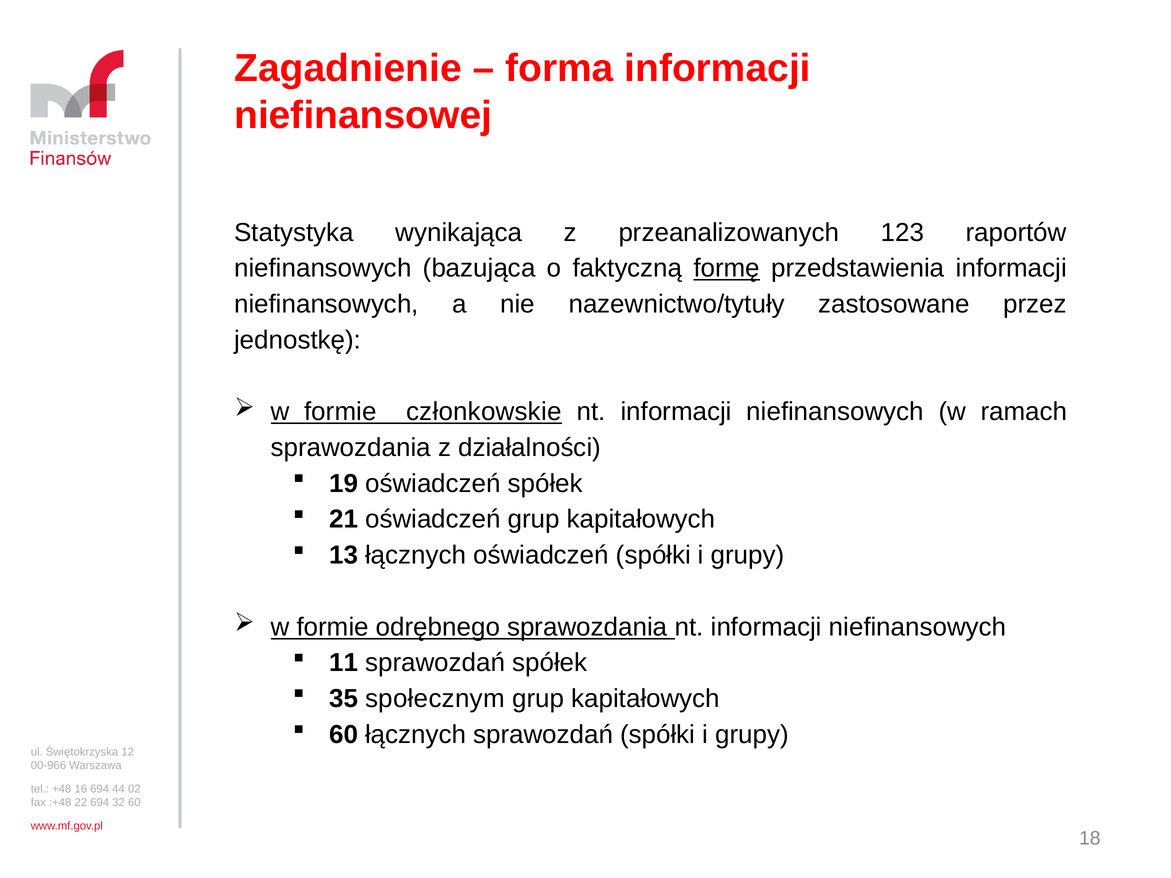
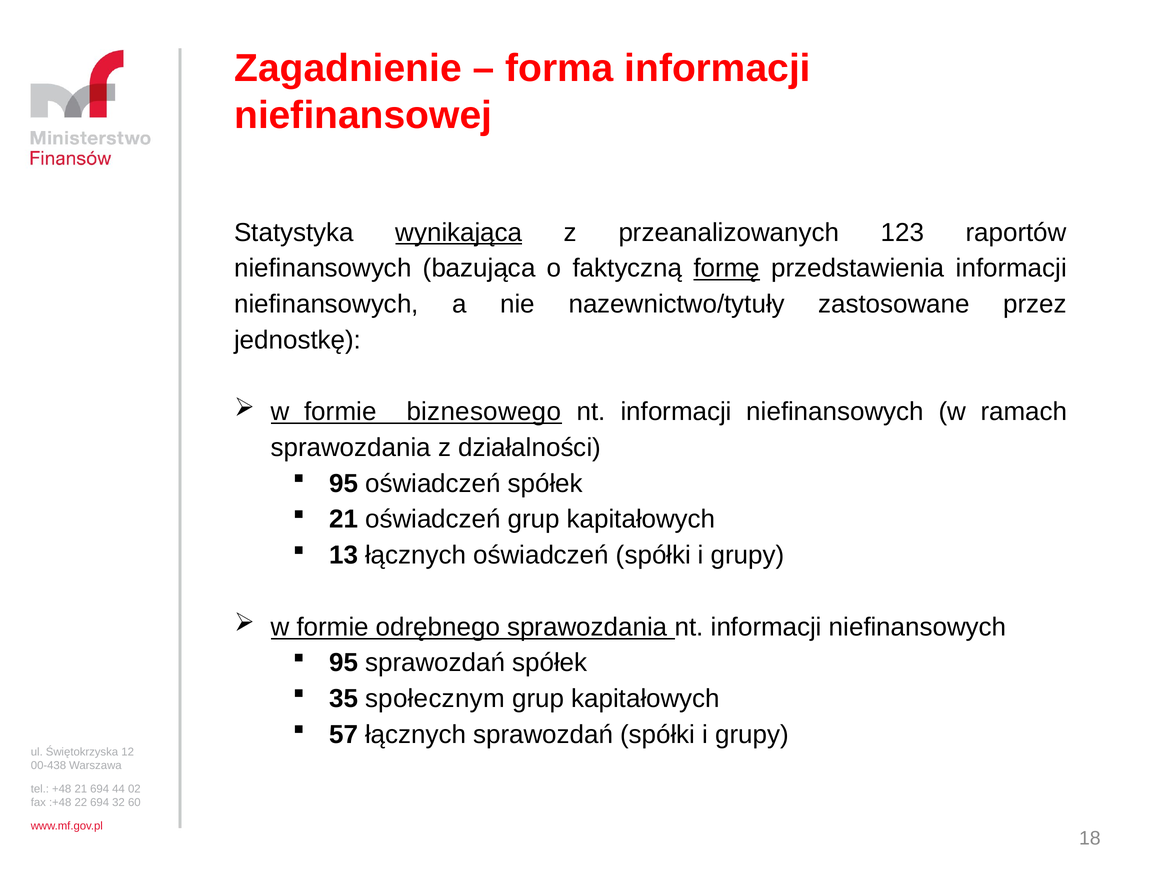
wynikająca underline: none -> present (459, 233)
członkowskie: członkowskie -> biznesowego (484, 412)
19: 19 -> 95 (344, 484)
11: 11 -> 95 (344, 663)
60: 60 -> 57 (344, 735)
00-966: 00-966 -> 00-438 (48, 766)
+48 16: 16 -> 21 (81, 789)
